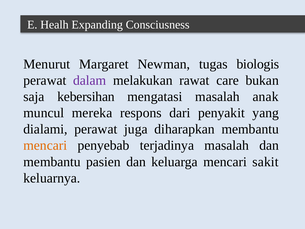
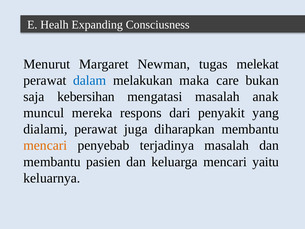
biologis: biologis -> melekat (258, 64)
dalam colour: purple -> blue (90, 80)
rawat: rawat -> maka (194, 80)
sakit: sakit -> yaitu (266, 162)
